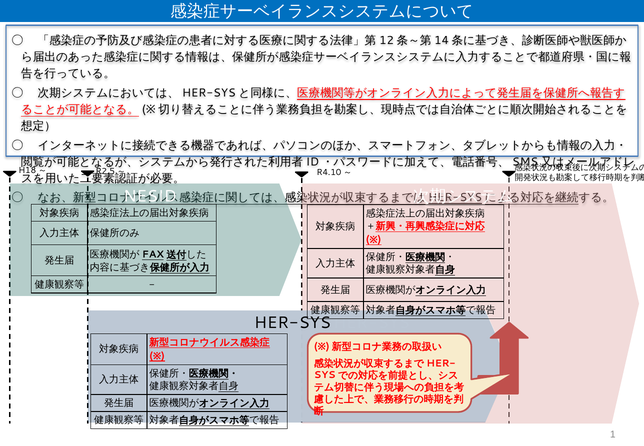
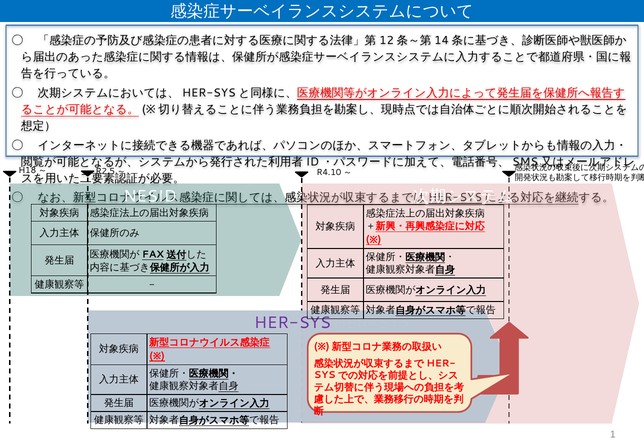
HER-SYS colour: black -> purple (293, 323)
